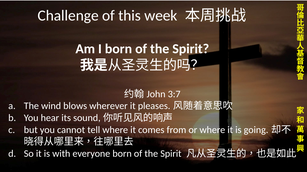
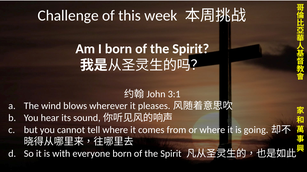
3:7: 3:7 -> 3:1 (174, 94)
